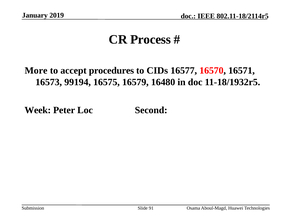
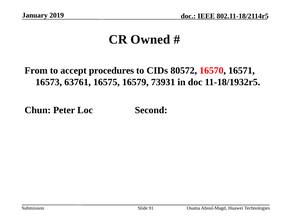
Process: Process -> Owned (150, 39)
More: More -> From (36, 71)
16577: 16577 -> 80572 (184, 71)
99194: 99194 -> 63761 (78, 82)
16480: 16480 -> 73931 (163, 82)
Week: Week -> Chun (38, 110)
